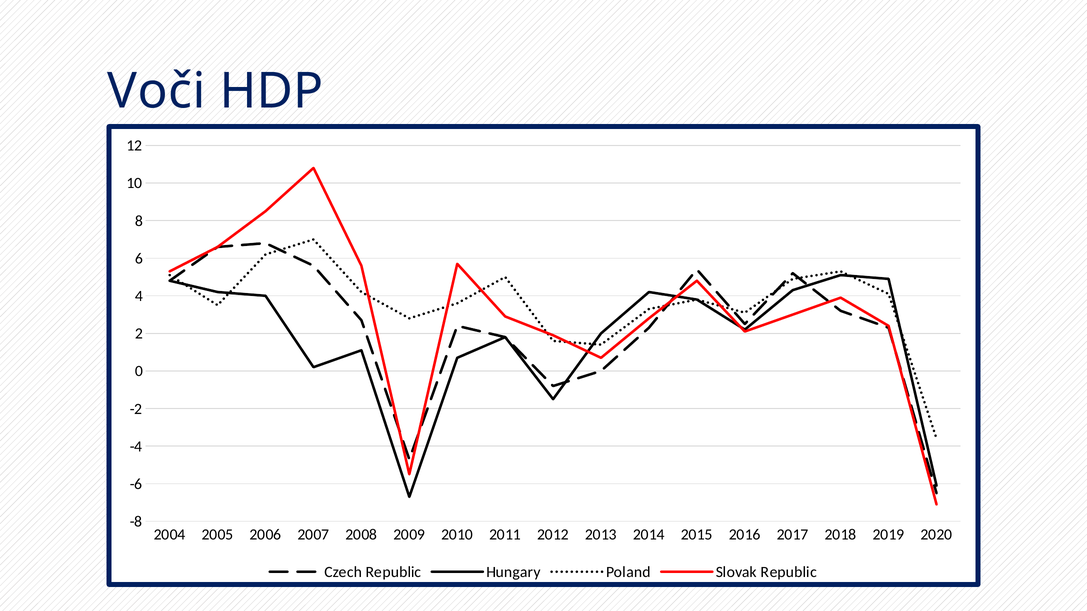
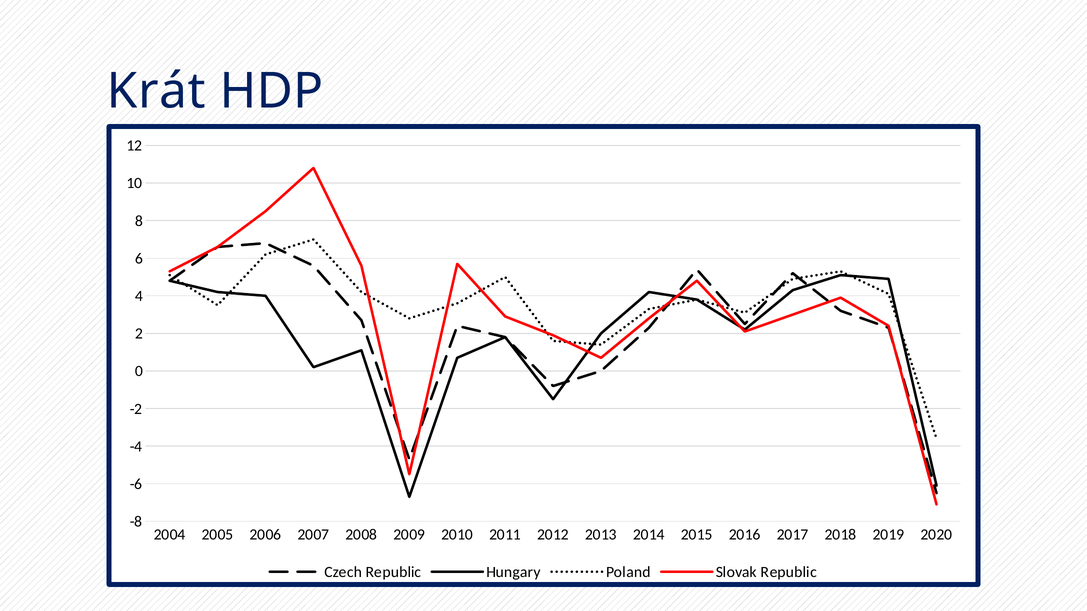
Voči: Voči -> Krát (156, 91)
